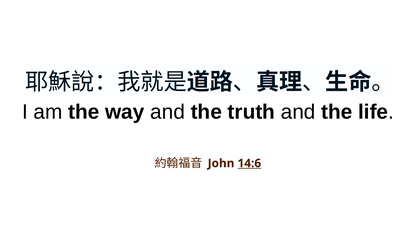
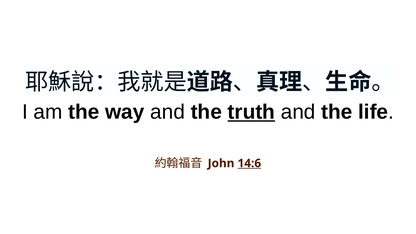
truth underline: none -> present (251, 112)
